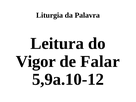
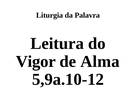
Falar: Falar -> Alma (100, 61)
